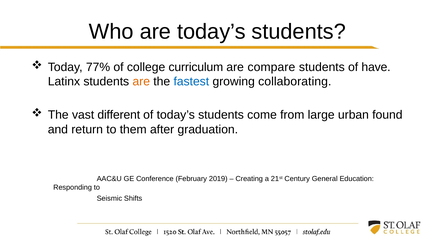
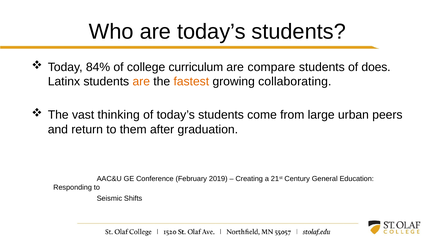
77%: 77% -> 84% (98, 67)
have: have -> does (376, 67)
fastest colour: blue -> orange (191, 82)
different: different -> thinking (119, 115)
found: found -> peers (387, 115)
